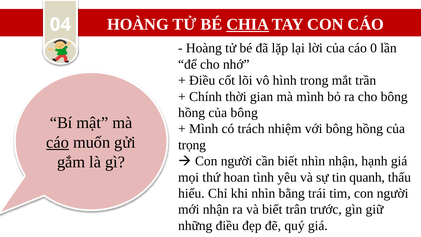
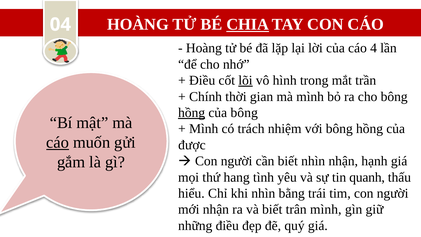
0: 0 -> 4 (374, 48)
lõi underline: none -> present (245, 80)
hồng underline: none -> present (192, 113)
trọng: trọng -> được (192, 145)
hoan: hoan -> hang (237, 177)
trân trước: trước -> mình (326, 209)
